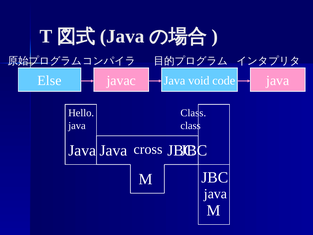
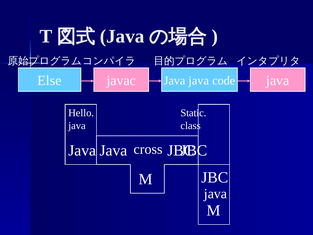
void: void -> java (199, 80)
Class: Class -> Static (193, 113)
